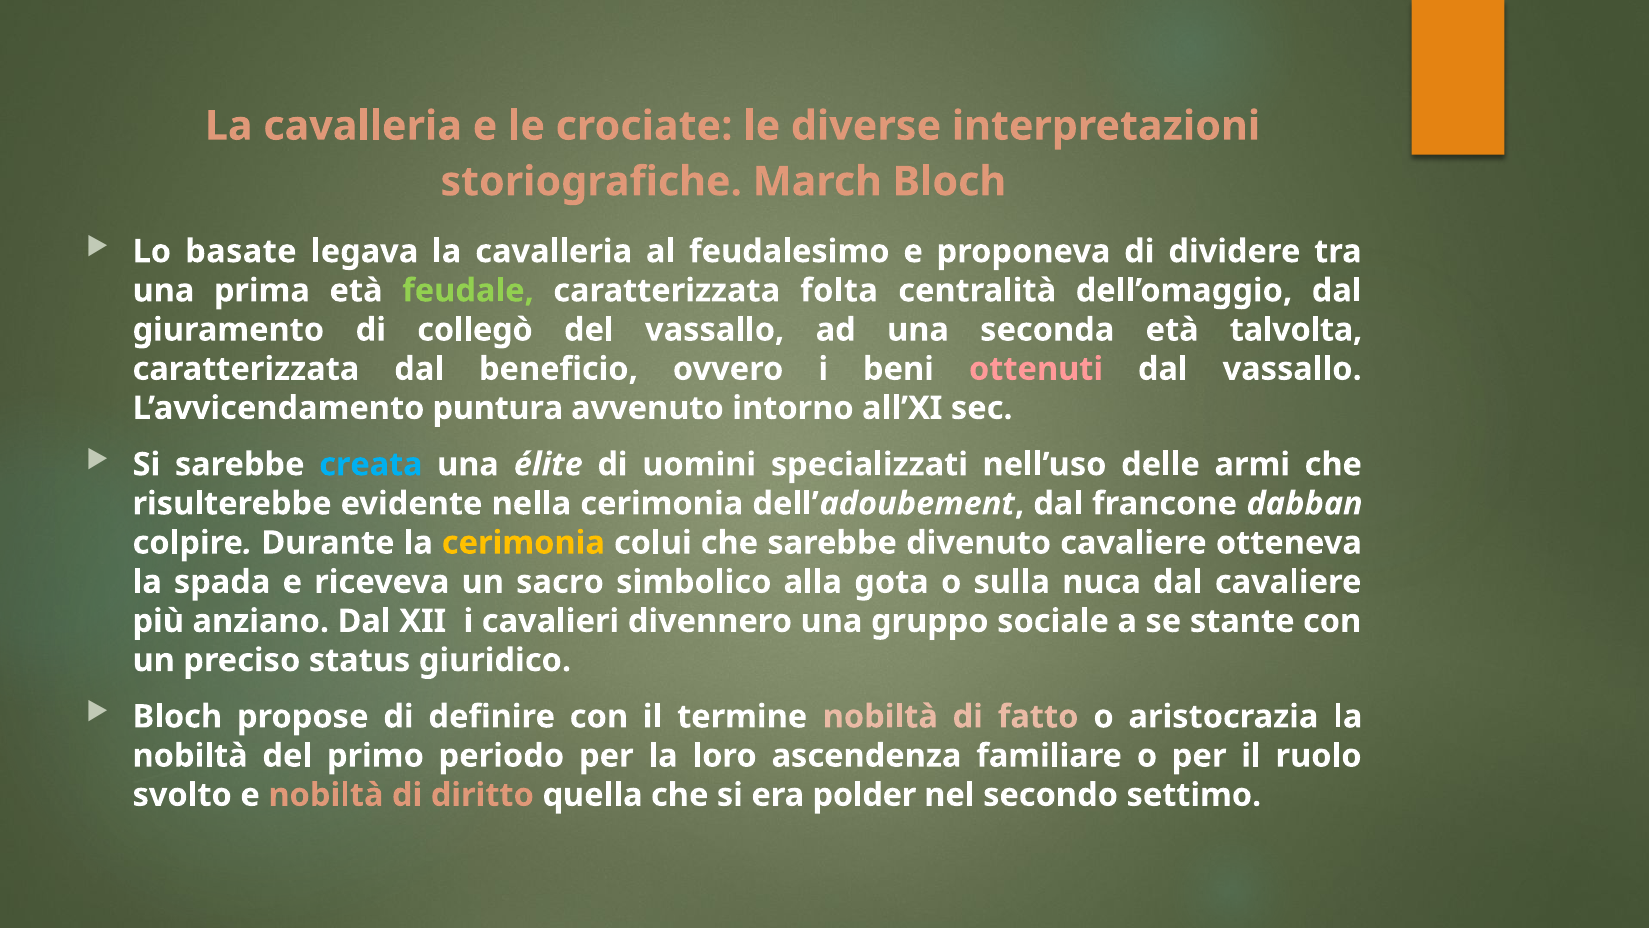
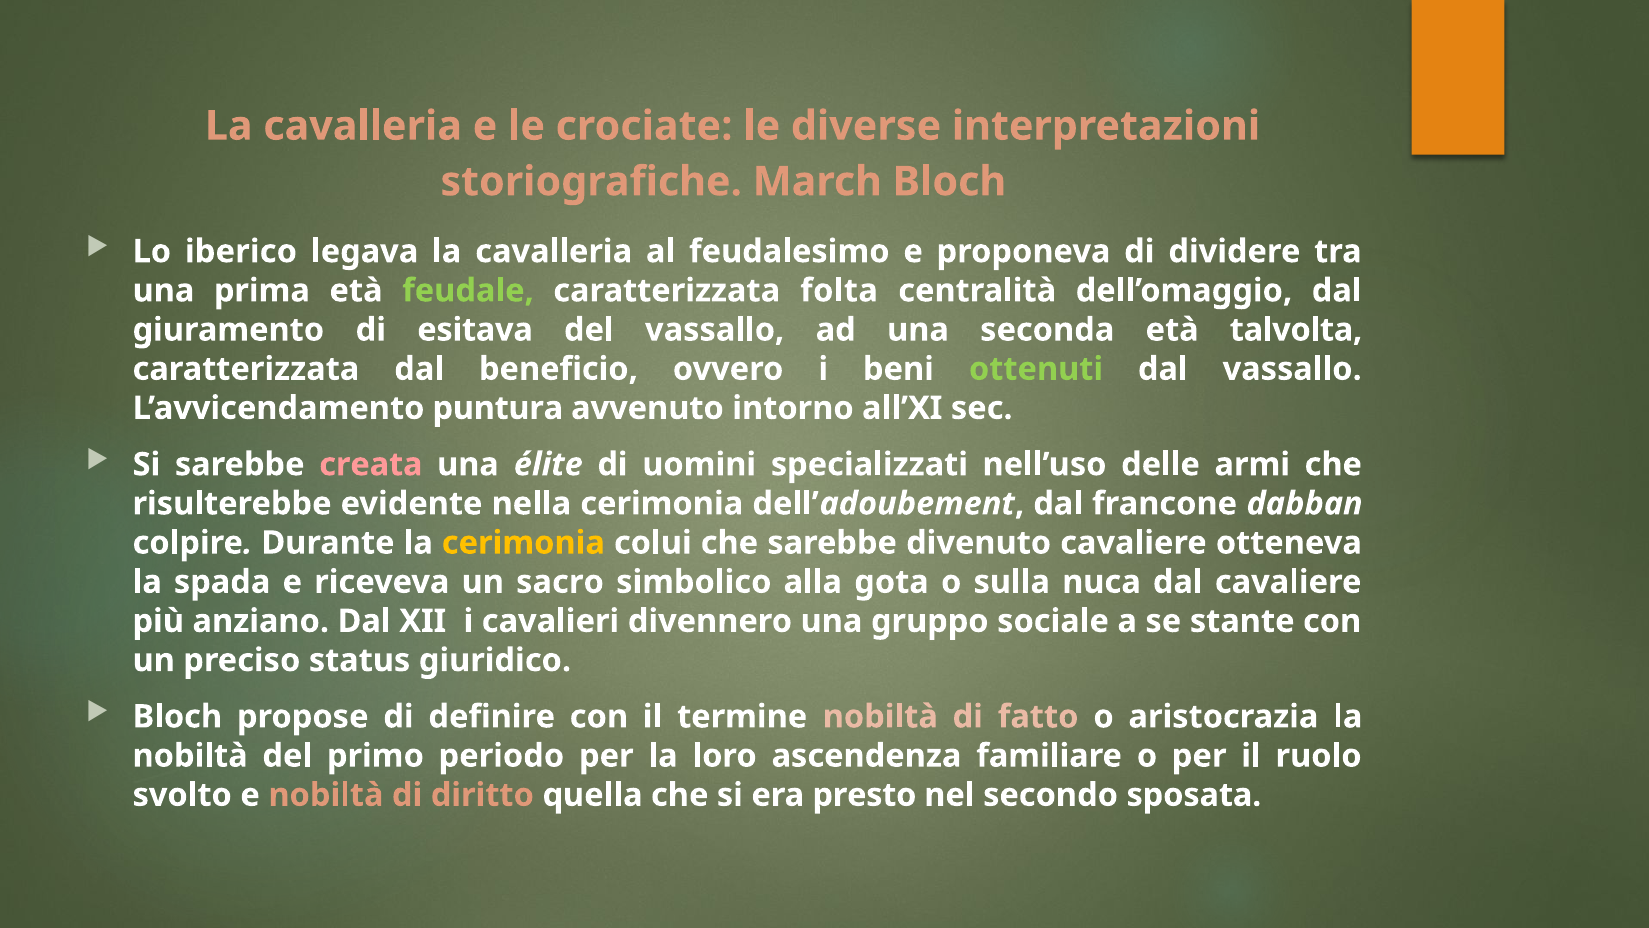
basate: basate -> iberico (241, 251)
collegò: collegò -> esitava (475, 330)
ottenuti colour: pink -> light green (1036, 369)
creata colour: light blue -> pink (371, 464)
polder: polder -> presto (864, 795)
settimo: settimo -> sposata (1194, 795)
